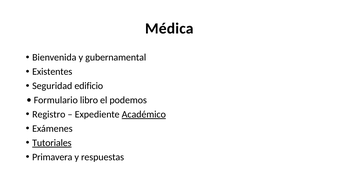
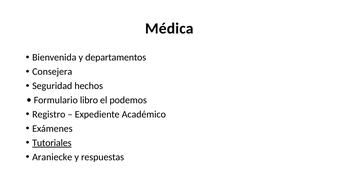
gubernamental: gubernamental -> departamentos (116, 57)
Existentes: Existentes -> Consejera (52, 72)
edificio: edificio -> hechos (89, 86)
Académico underline: present -> none (144, 114)
Primavera: Primavera -> Araniecke (52, 157)
